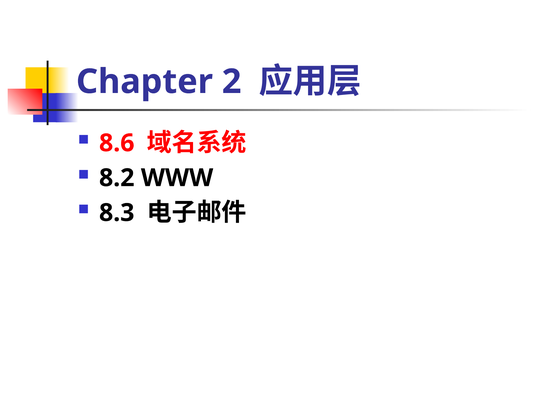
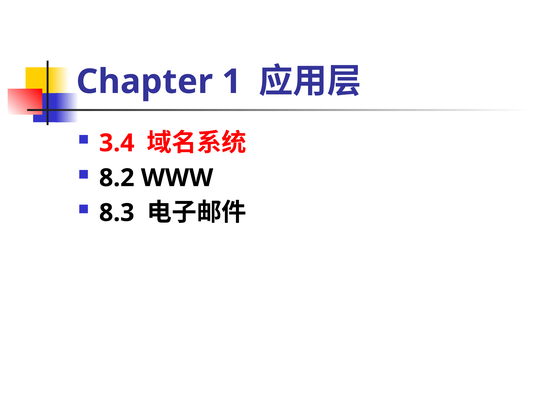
2: 2 -> 1 (232, 82)
8.6: 8.6 -> 3.4 (117, 143)
